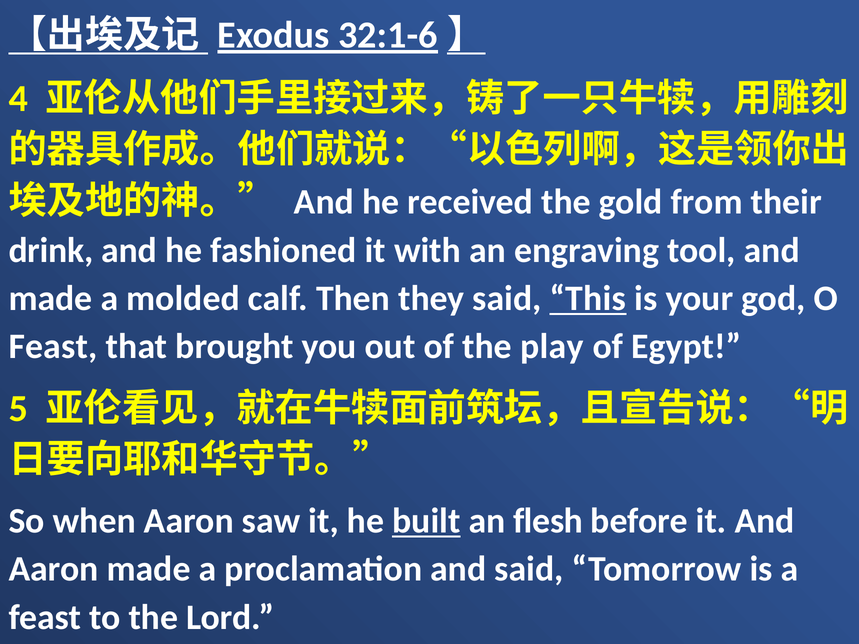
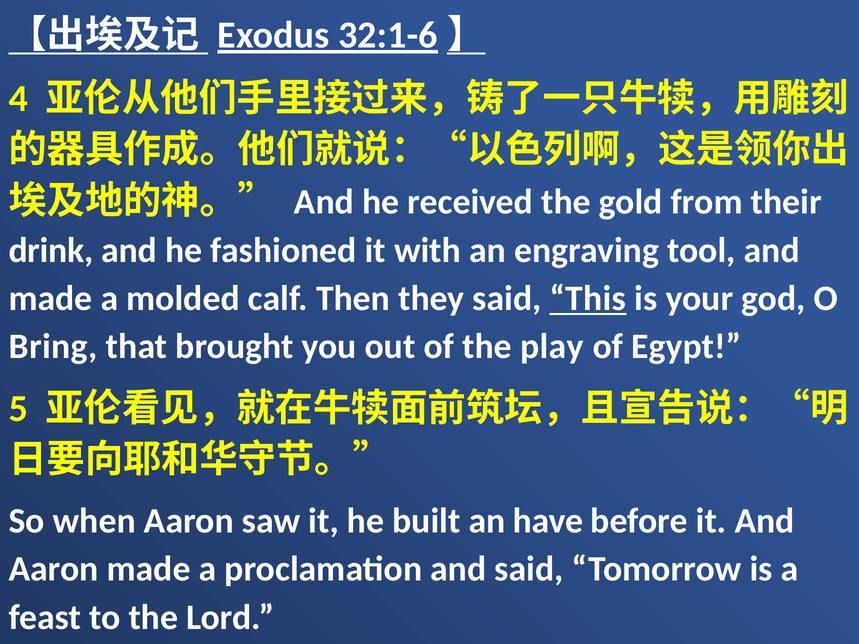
Feast: Feast -> Bring (53, 347)
built underline: present -> none (426, 521)
flesh: flesh -> have (548, 521)
